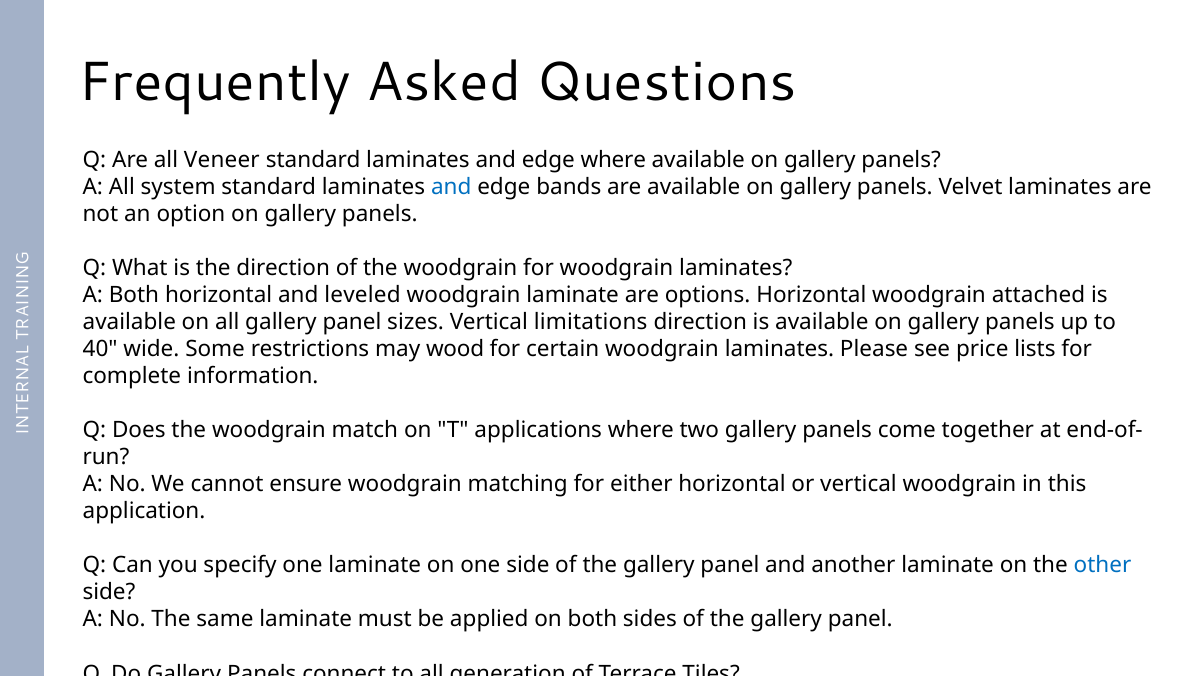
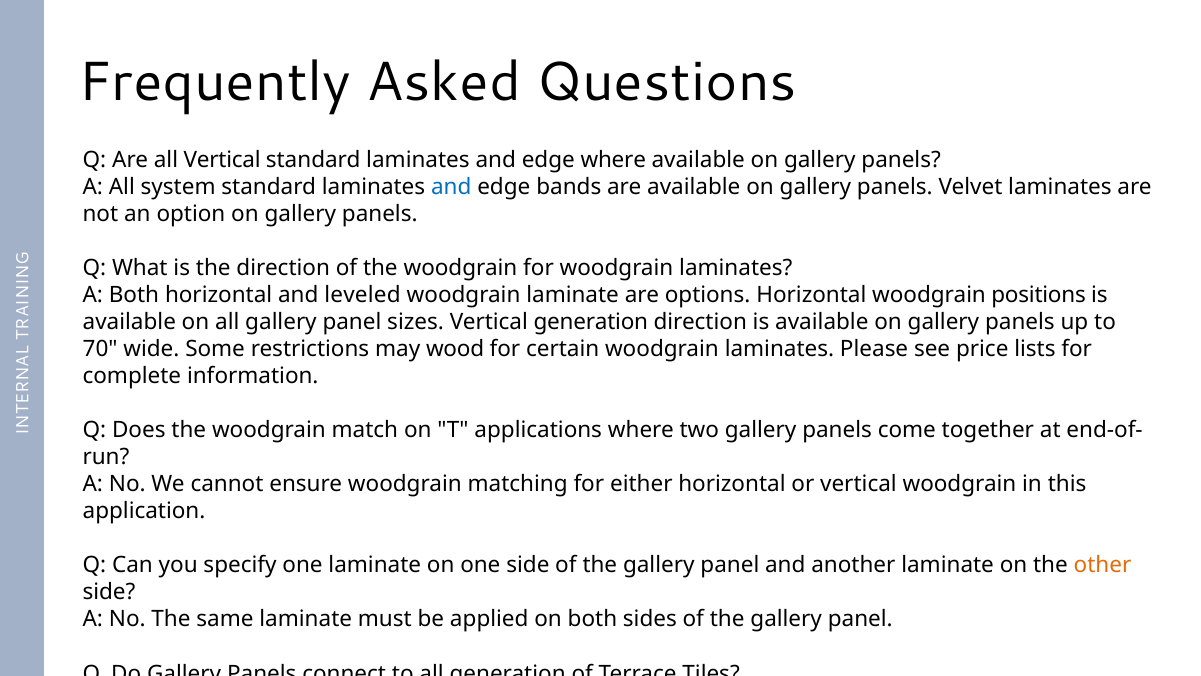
all Veneer: Veneer -> Vertical (222, 160)
attached: attached -> positions (1039, 295)
Vertical limitations: limitations -> generation (591, 322)
40: 40 -> 70 (100, 349)
other colour: blue -> orange (1103, 565)
